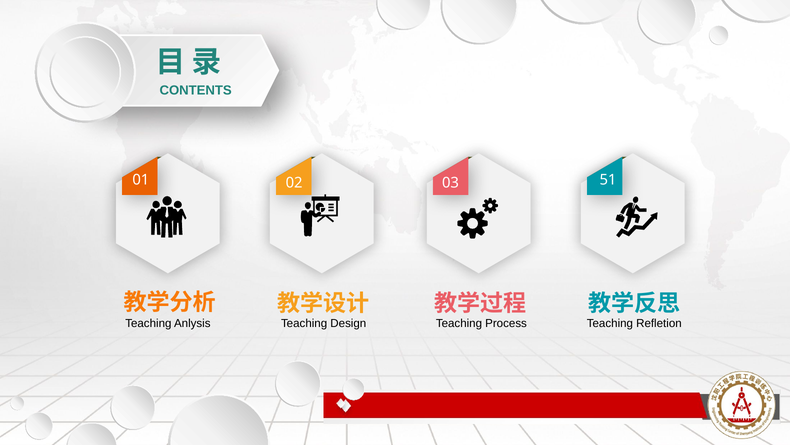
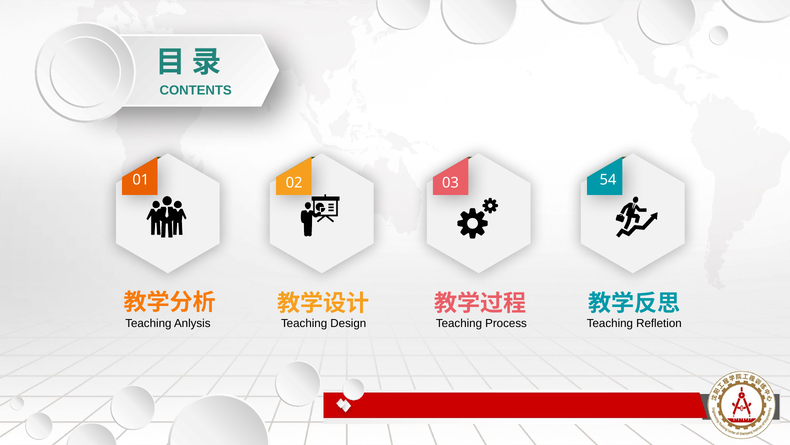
51: 51 -> 54 (608, 180)
